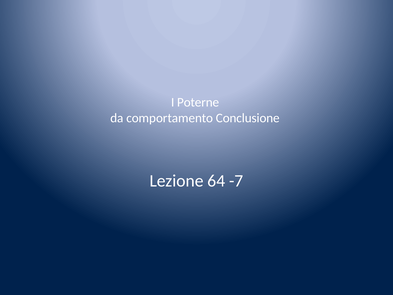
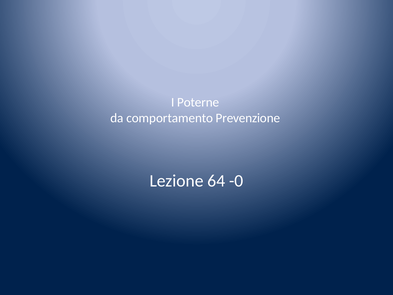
Conclusione: Conclusione -> Prevenzione (248, 118)
-7: -7 -> -0 (236, 181)
